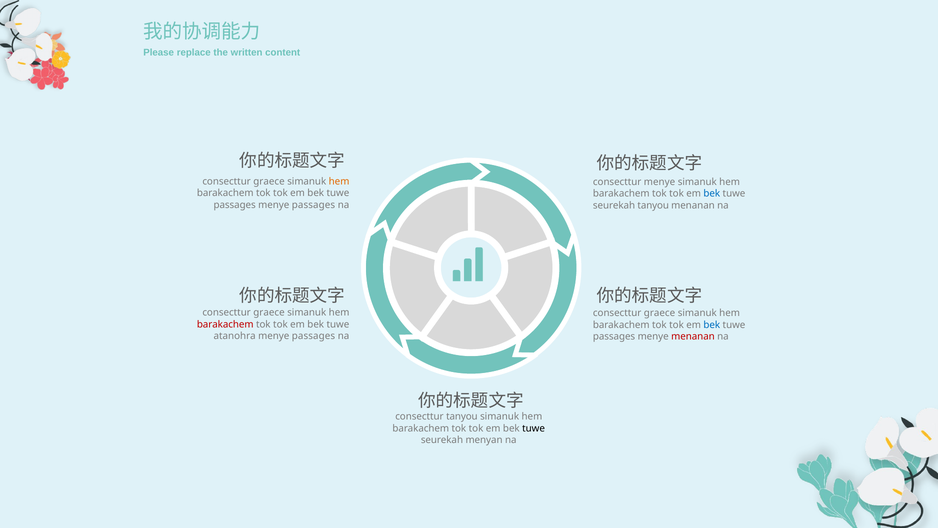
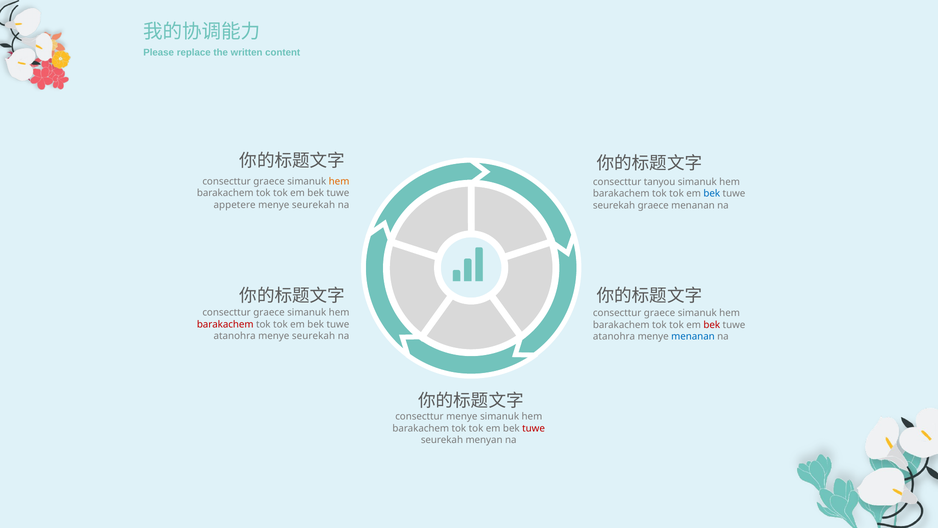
consecttur menye: menye -> tanyou (660, 182)
passages: passages -> appetere (235, 205)
passages: passages -> seurekah (313, 205)
seurekah tanyou: tanyou -> graece (653, 205)
bek colour: blue -> red (712, 325)
passages: passages -> seurekah (313, 336)
passages: passages -> atanohra (614, 336)
menanan colour: red -> blue (693, 336)
consecttur tanyou: tanyou -> menye (462, 416)
tuwe colour: black -> red (534, 428)
